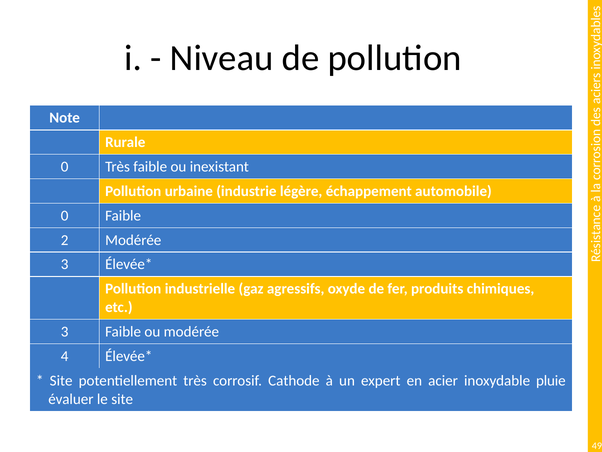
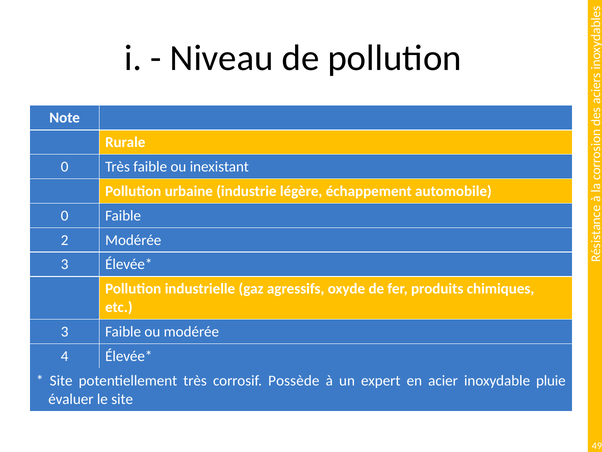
Cathode: Cathode -> Possède (294, 380)
